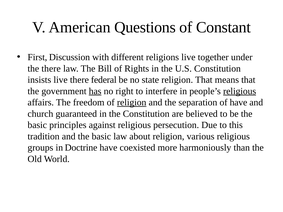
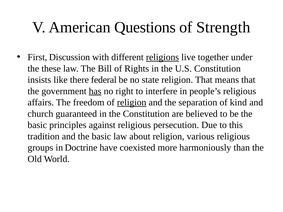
Constant: Constant -> Strength (223, 27)
religions underline: none -> present (162, 57)
the there: there -> these (51, 69)
insists live: live -> like (61, 80)
religious underline: present -> none (240, 91)
of have: have -> kind (238, 103)
